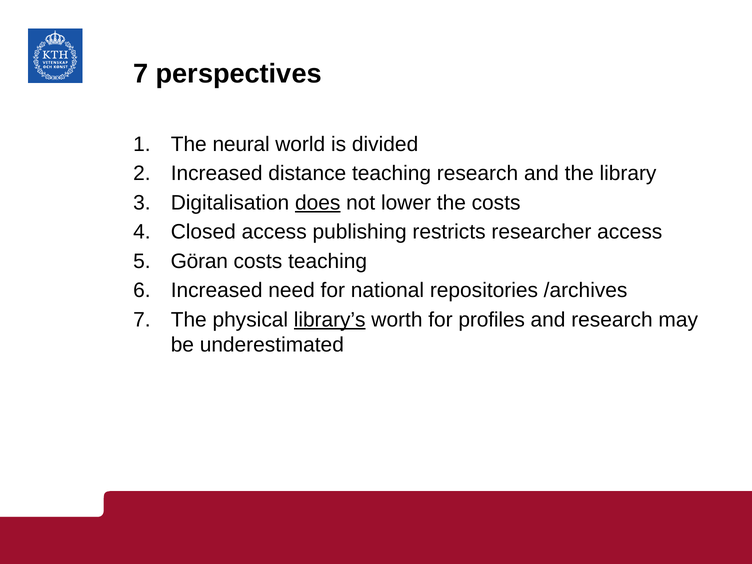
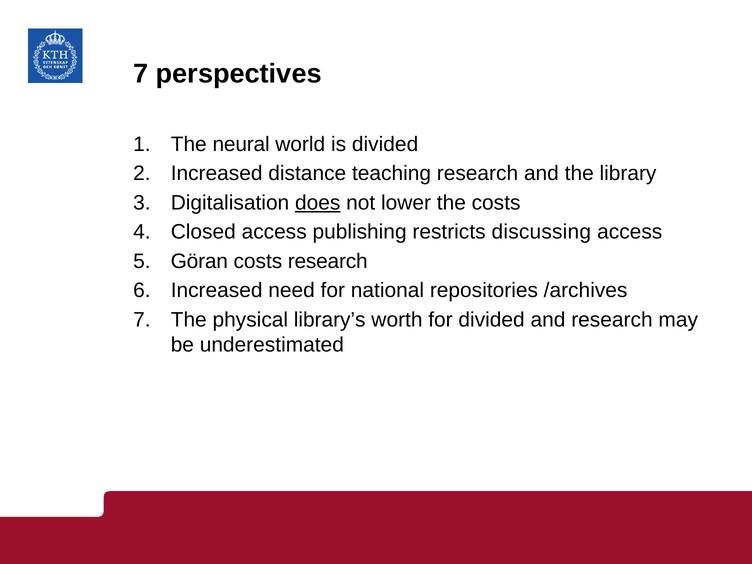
researcher: researcher -> discussing (541, 232)
costs teaching: teaching -> research (328, 261)
library’s underline: present -> none (330, 320)
for profiles: profiles -> divided (492, 320)
